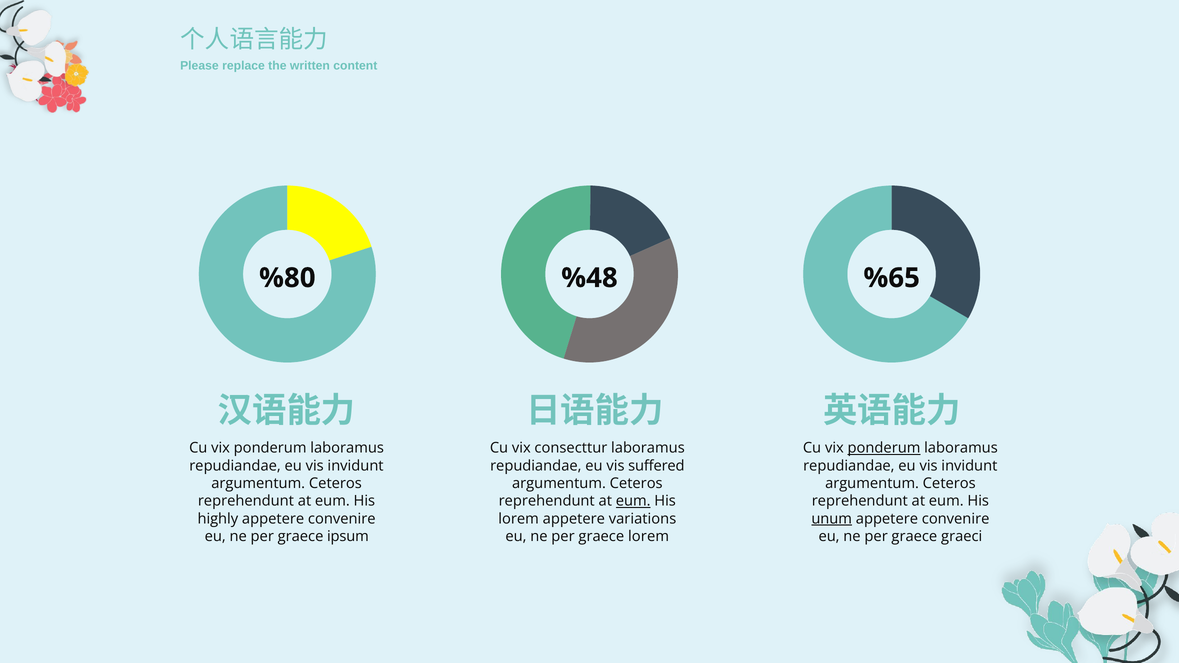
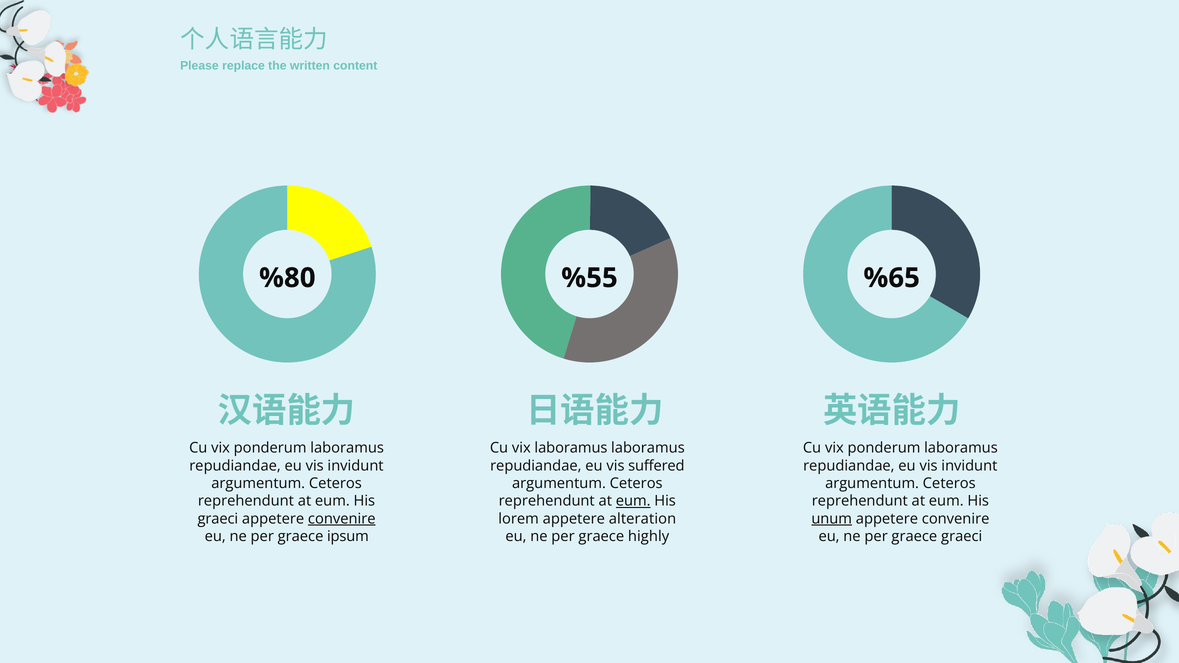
%48: %48 -> %55 (589, 278)
vix consecttur: consecttur -> laboramus (571, 448)
ponderum underline: present -> none (884, 448)
highly: highly -> graeci (218, 519)
convenire underline: none -> present (342, 519)
variations: variations -> alteration (642, 519)
graece lorem: lorem -> highly (649, 537)
